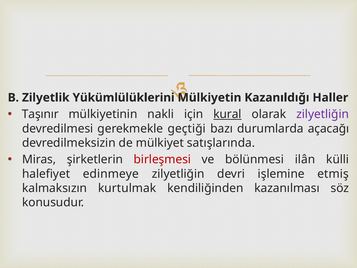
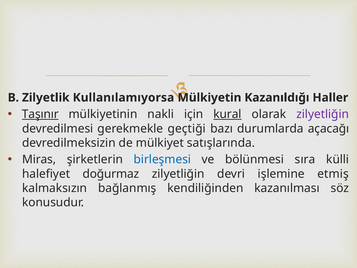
Yükümlülüklerini: Yükümlülüklerini -> Kullanılamıyorsa (123, 98)
Taşınır underline: none -> present (40, 114)
birleşmesi colour: red -> blue (162, 159)
ilân: ilân -> sıra (305, 159)
edinmeye: edinmeye -> doğurmaz (111, 174)
kurtulmak: kurtulmak -> bağlanmış (127, 188)
